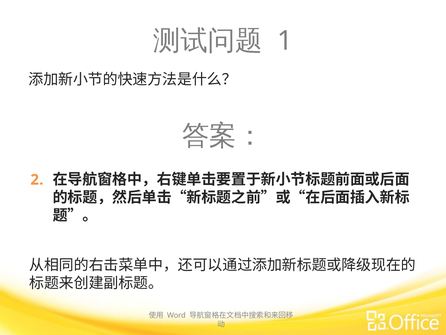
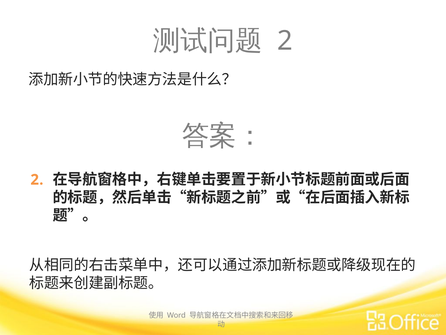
1: 1 -> 2 (285, 41)
